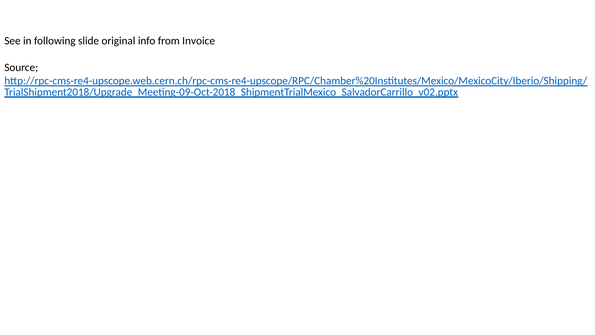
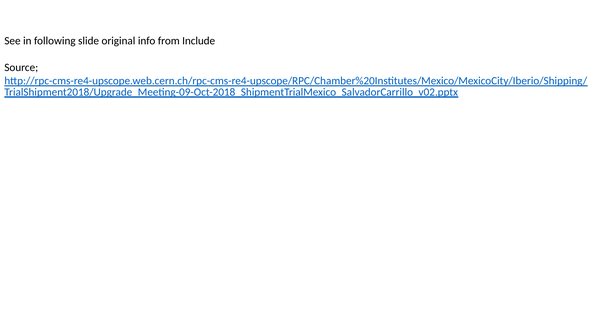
Invoice: Invoice -> Include (199, 41)
